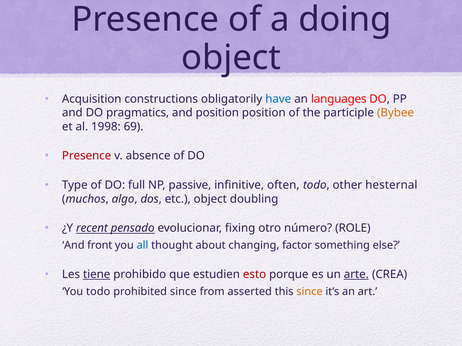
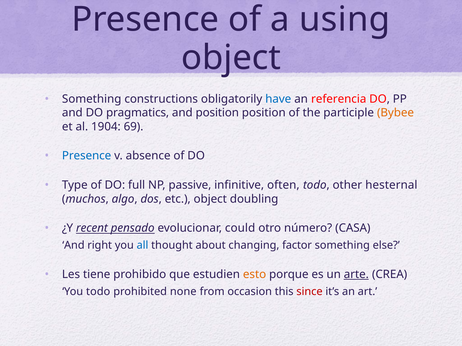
doing: doing -> using (345, 19)
Acquisition: Acquisition -> Something (92, 99)
languages: languages -> referencia (339, 99)
1998: 1998 -> 1904 (106, 127)
Presence colour: red -> blue (87, 156)
fixing: fixing -> could (240, 228)
ROLE: ROLE -> CASA (353, 228)
front: front -> right (100, 246)
tiene underline: present -> none (97, 275)
esto colour: red -> orange (255, 275)
prohibited since: since -> none (183, 292)
asserted: asserted -> occasion (250, 292)
since colour: orange -> red (309, 292)
